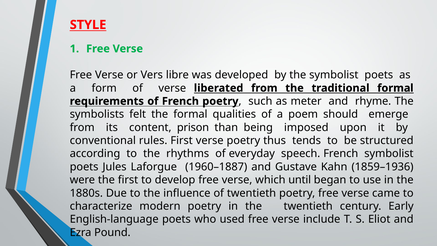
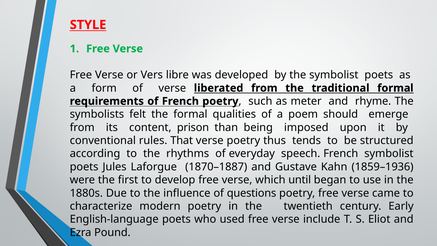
rules First: First -> That (182, 140)
1960–1887: 1960–1887 -> 1870–1887 (216, 167)
of twentieth: twentieth -> questions (252, 193)
